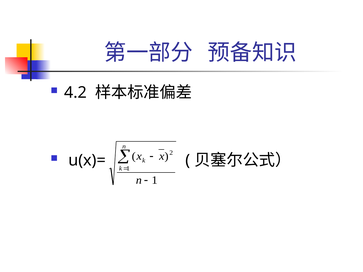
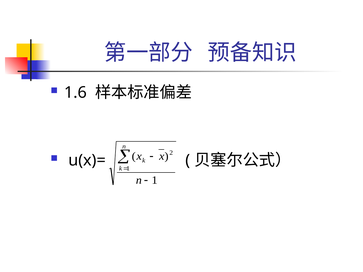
4.2: 4.2 -> 1.6 (76, 93)
